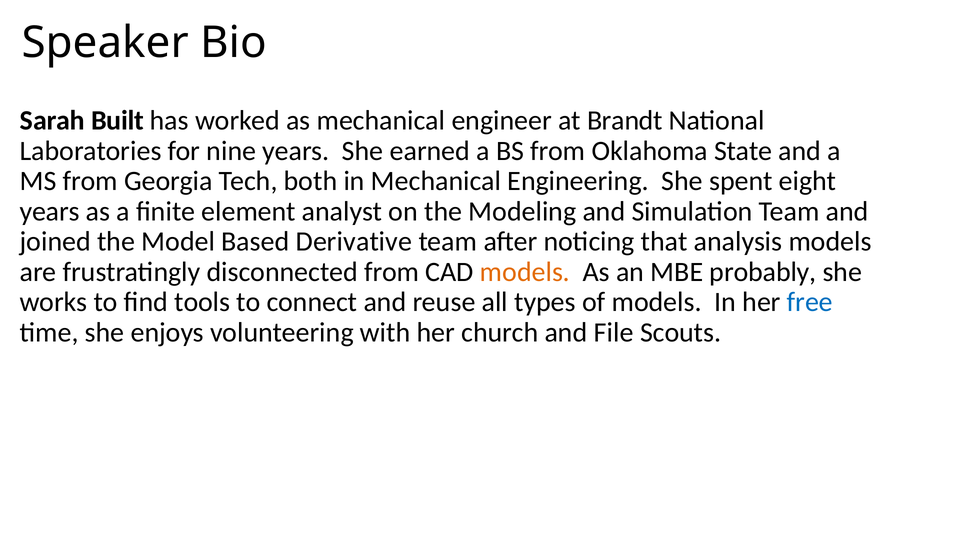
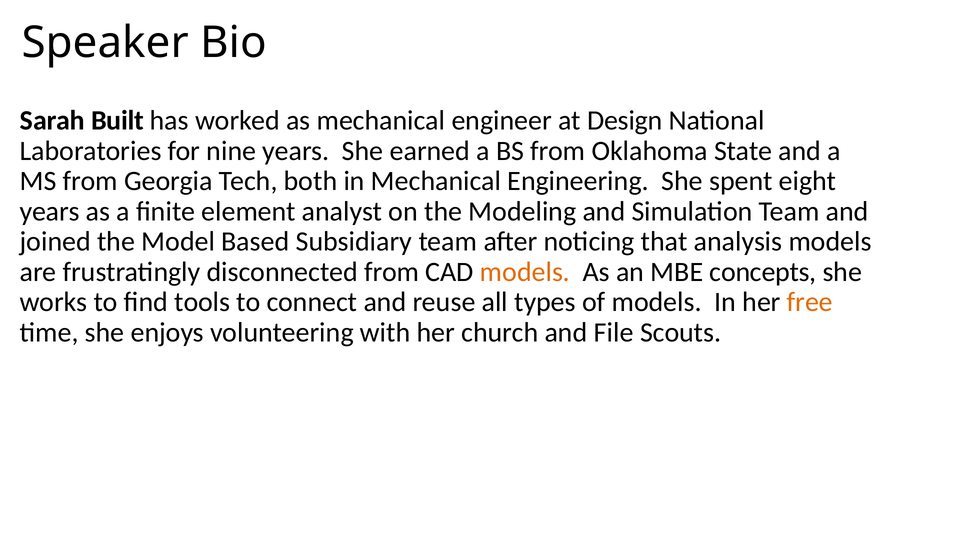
Brandt: Brandt -> Design (625, 121)
Derivative: Derivative -> Subsidiary (354, 242)
probably: probably -> concepts (763, 272)
free colour: blue -> orange (810, 302)
